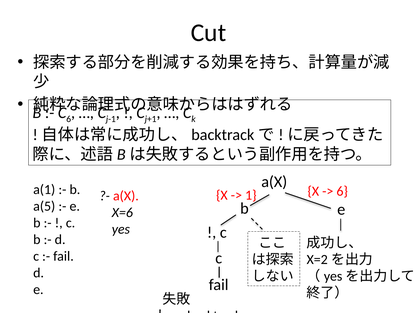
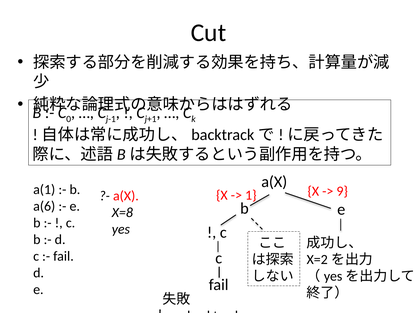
6: 6 -> 0 (69, 119)
6: 6 -> 9 (342, 191)
a(5: a(5 -> a(6 (44, 206)
X=6: X=6 -> X=8 (122, 212)
